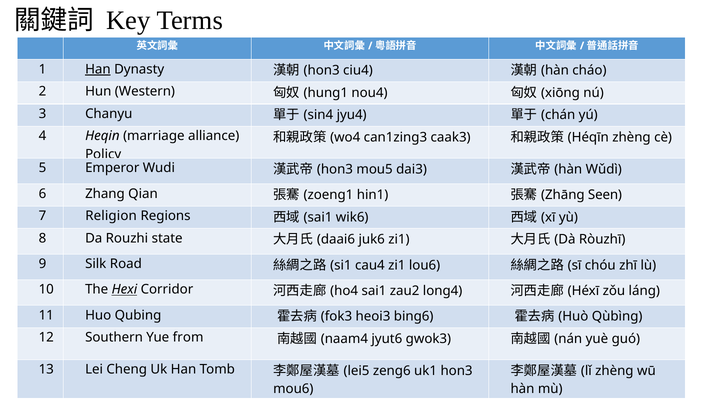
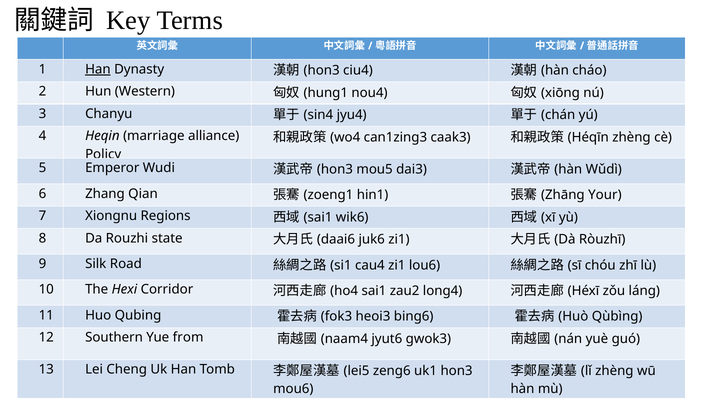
Seen: Seen -> Your (605, 195)
Religion: Religion -> Xiongnu (111, 216)
Hexi underline: present -> none (124, 289)
